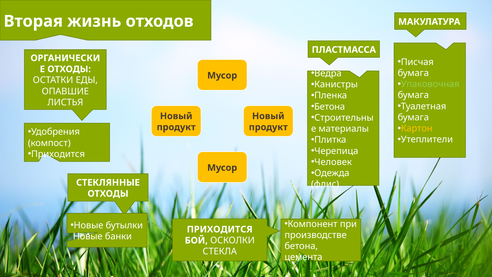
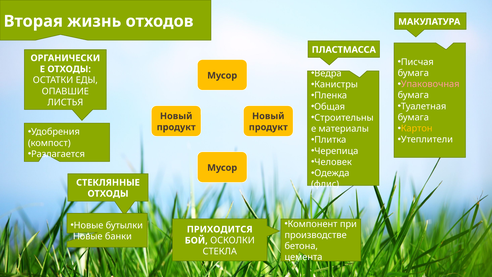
Упаковочная colour: light green -> pink (430, 84)
Бетона: Бетона -> Общая (330, 107)
Приходится: Приходится -> Разлагается (58, 154)
